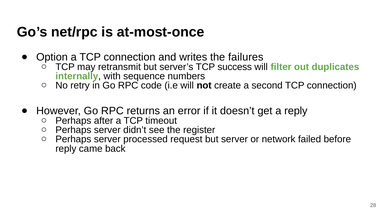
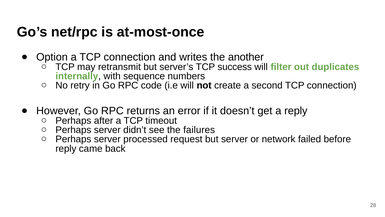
failures: failures -> another (246, 57)
register: register -> failures (199, 130)
